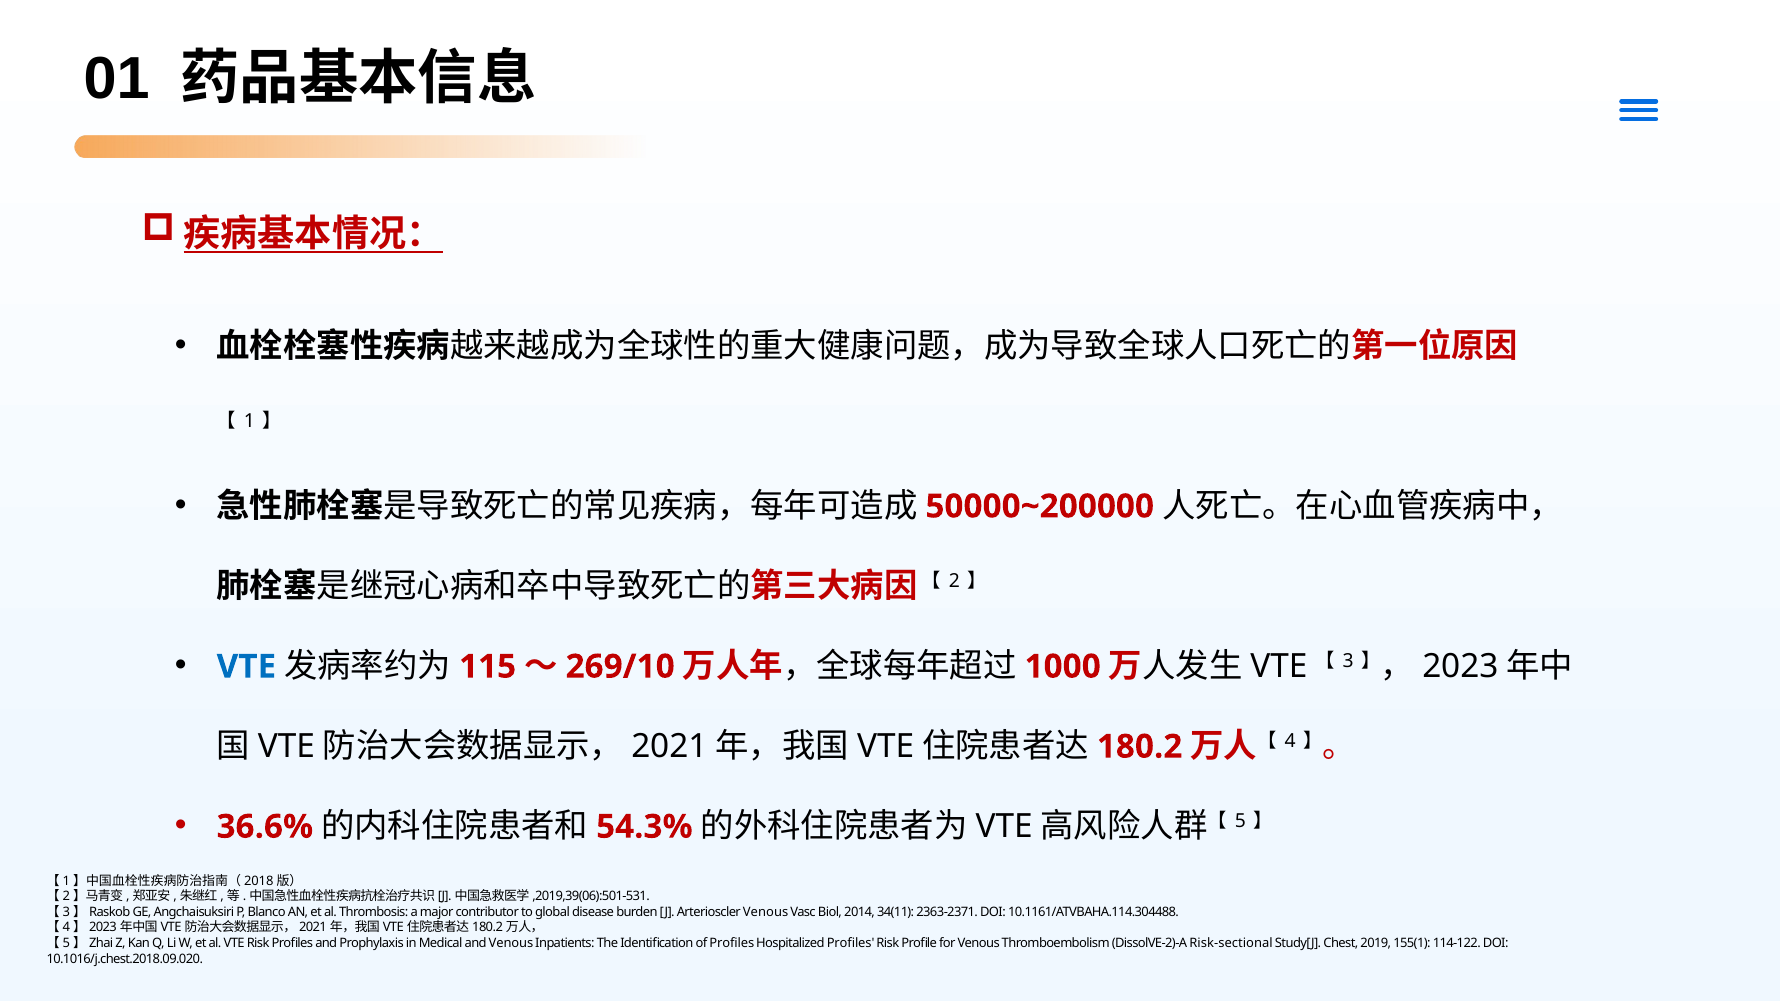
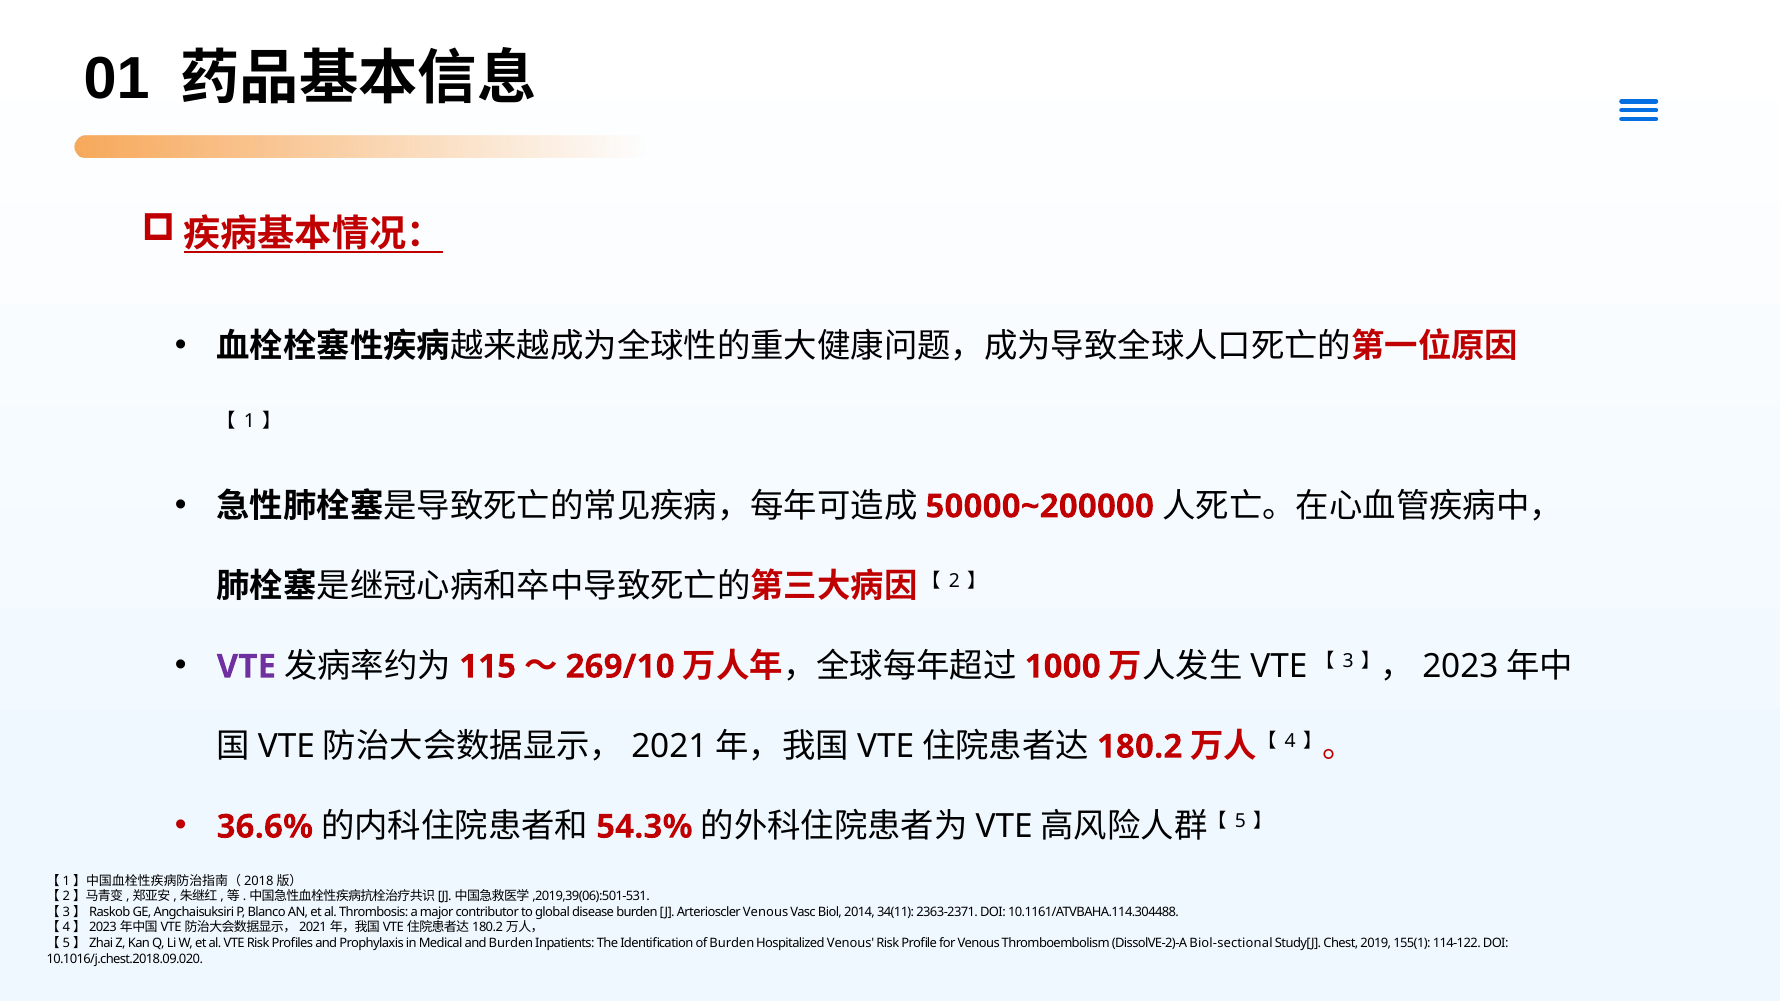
VTE colour: blue -> purple (246, 667)
and Venous: Venous -> Burden (511, 943)
of Profiles: Profiles -> Burden (732, 943)
Hospitalized Profiles: Profiles -> Venous (851, 943)
Risk-sectional: Risk-sectional -> Biol-sectional (1231, 943)
